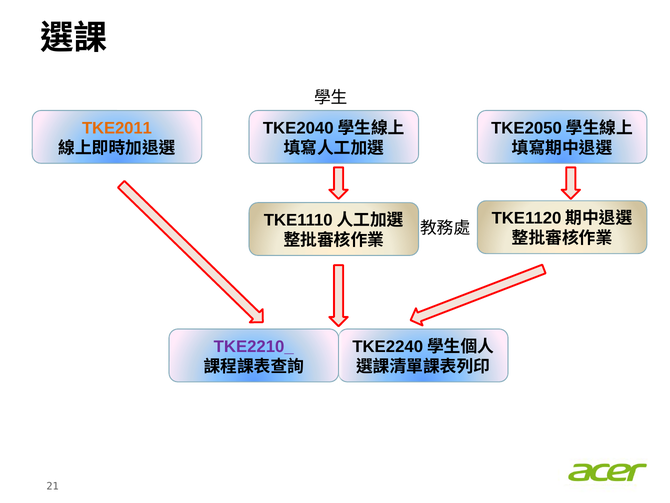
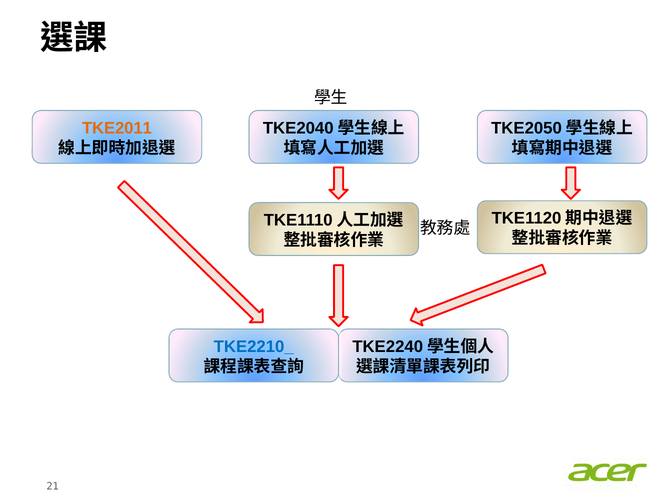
TKE2210_ colour: purple -> blue (254, 346)
